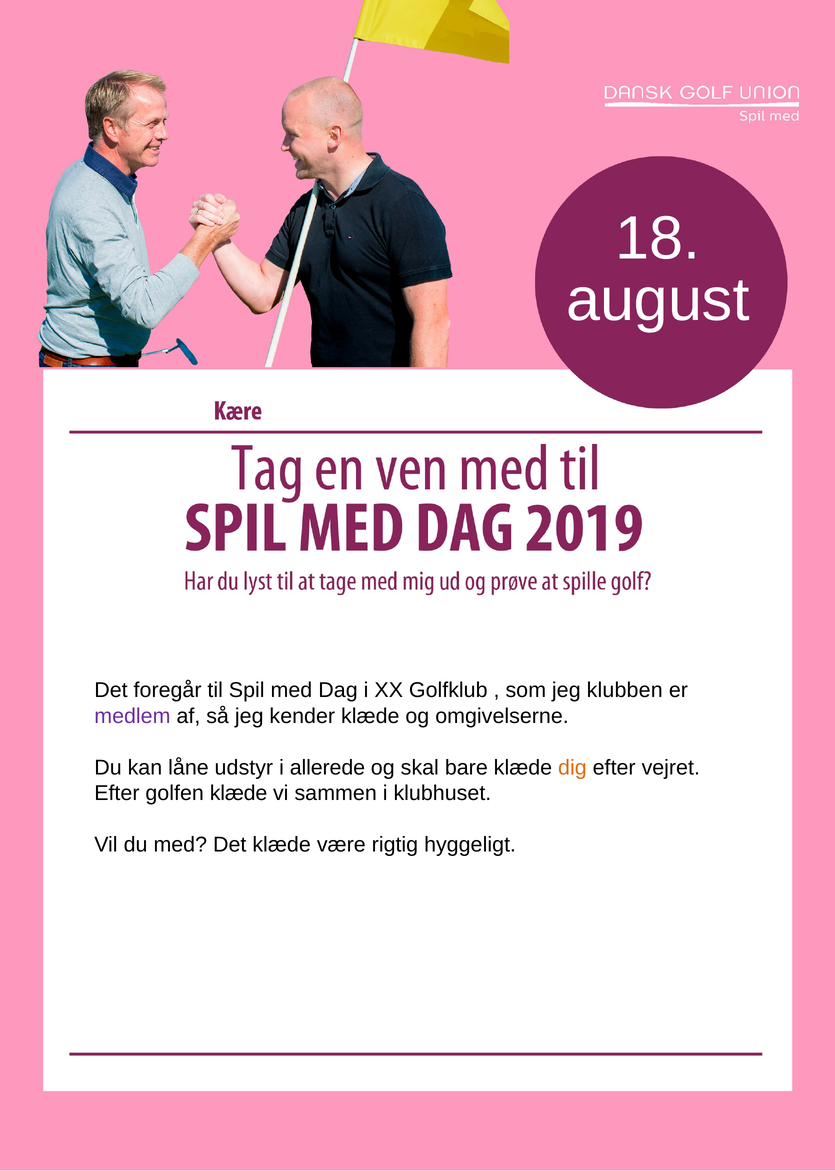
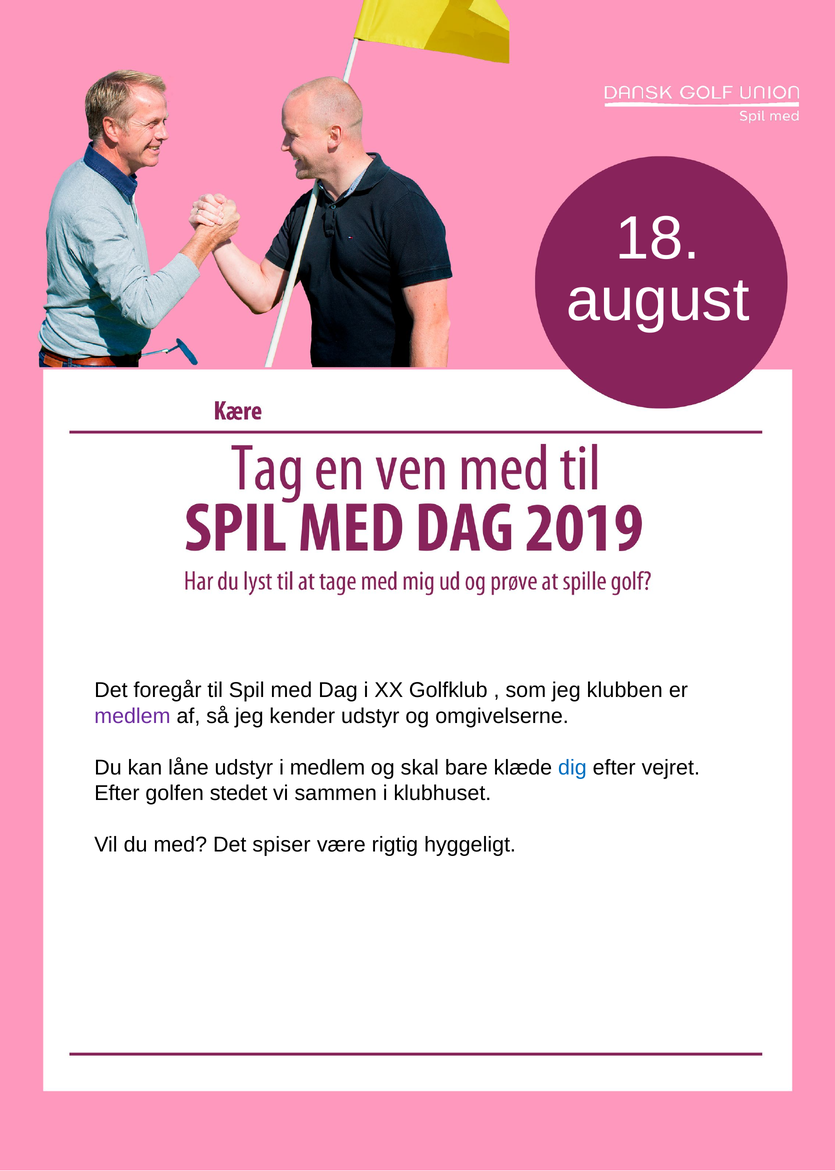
kender klæde: klæde -> udstyr (370, 717)
i allerede: allerede -> medlem (327, 768)
dig colour: orange -> blue (572, 768)
golfen klæde: klæde -> stedet (239, 794)
Det klæde: klæde -> spiser (282, 845)
